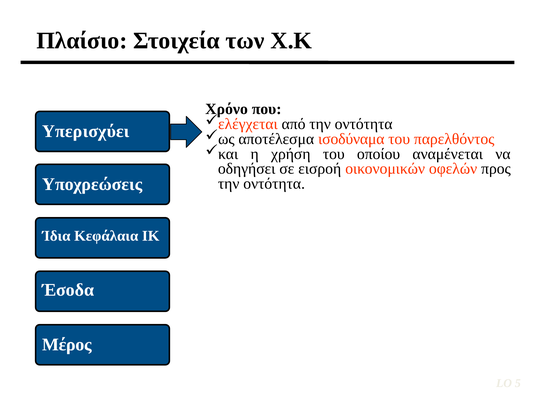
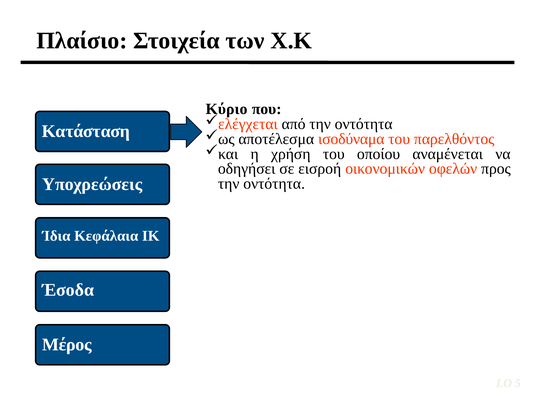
Χρόνο: Χρόνο -> Κύριο (227, 109)
Υπερισχύει: Υπερισχύει -> Κατάσταση (86, 131)
